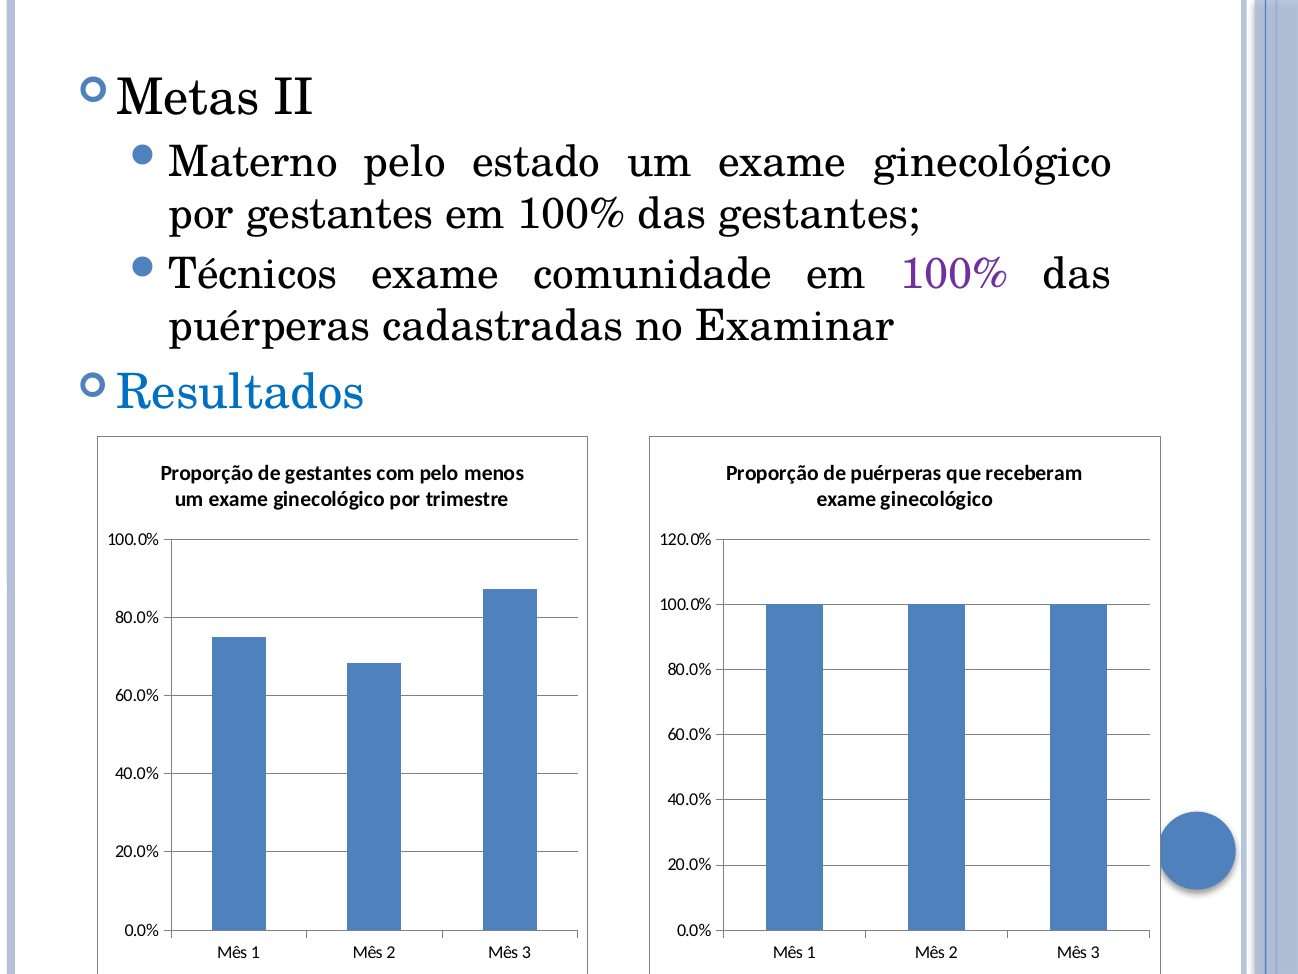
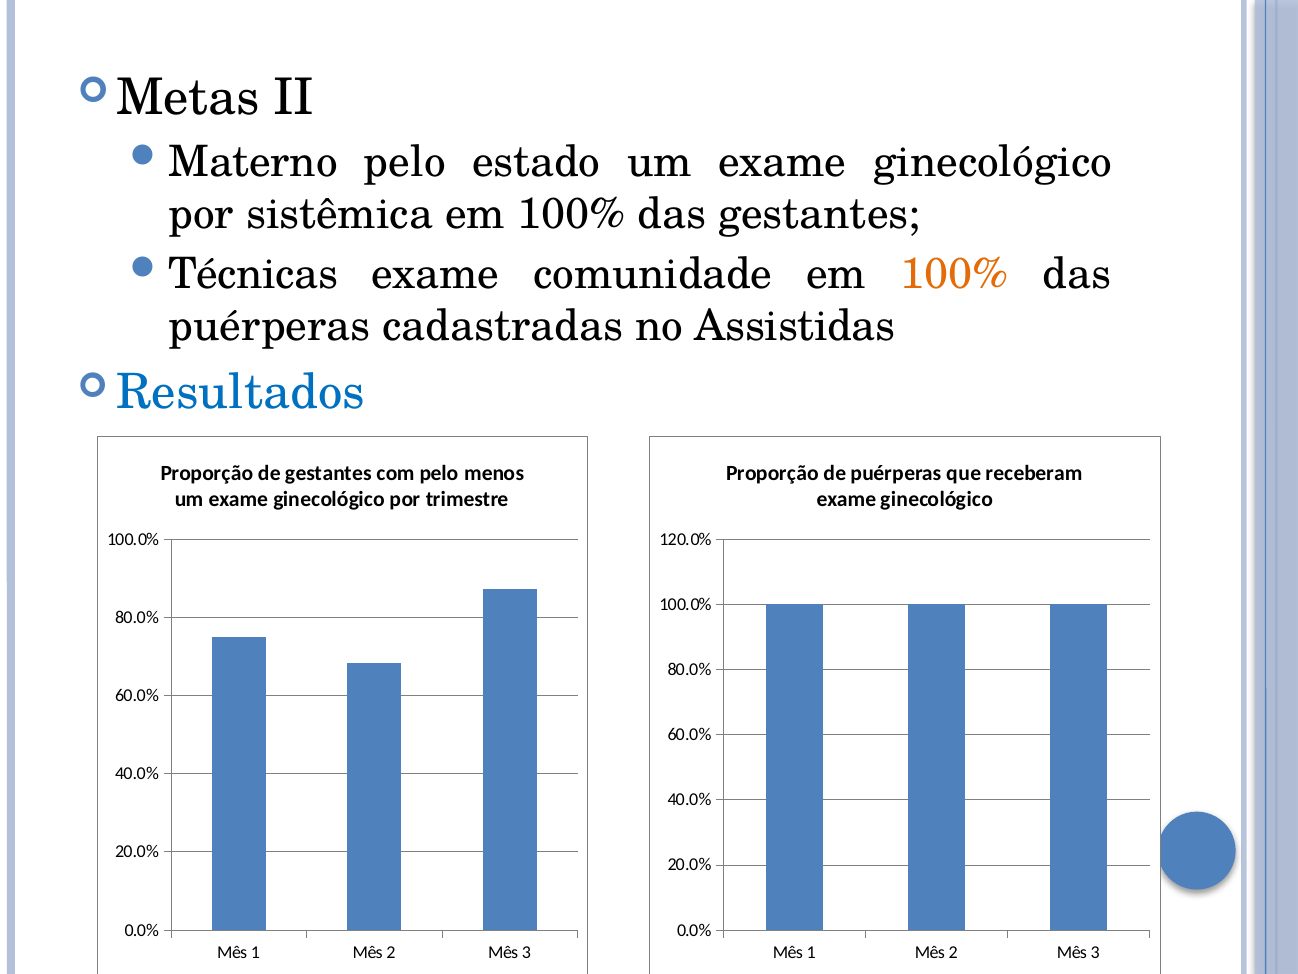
por gestantes: gestantes -> sistêmica (340, 214)
Técnicos: Técnicos -> Técnicas (253, 274)
100% colour: purple -> orange (955, 274)
Examinar: Examinar -> Assistidas (795, 326)
